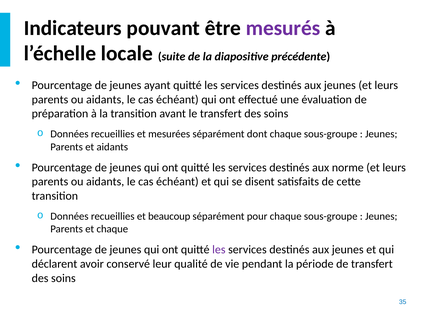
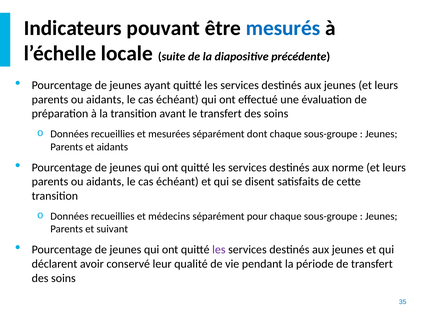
mesurés colour: purple -> blue (283, 28)
beaucoup: beaucoup -> médecins (169, 216)
et chaque: chaque -> suivant (112, 229)
